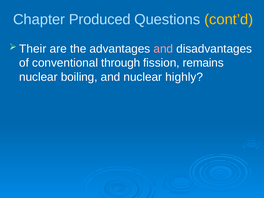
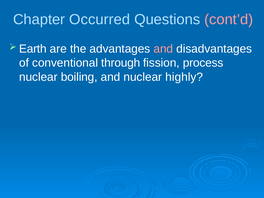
Produced: Produced -> Occurred (100, 19)
cont’d colour: yellow -> pink (229, 19)
Their: Their -> Earth (33, 49)
remains: remains -> process (203, 63)
